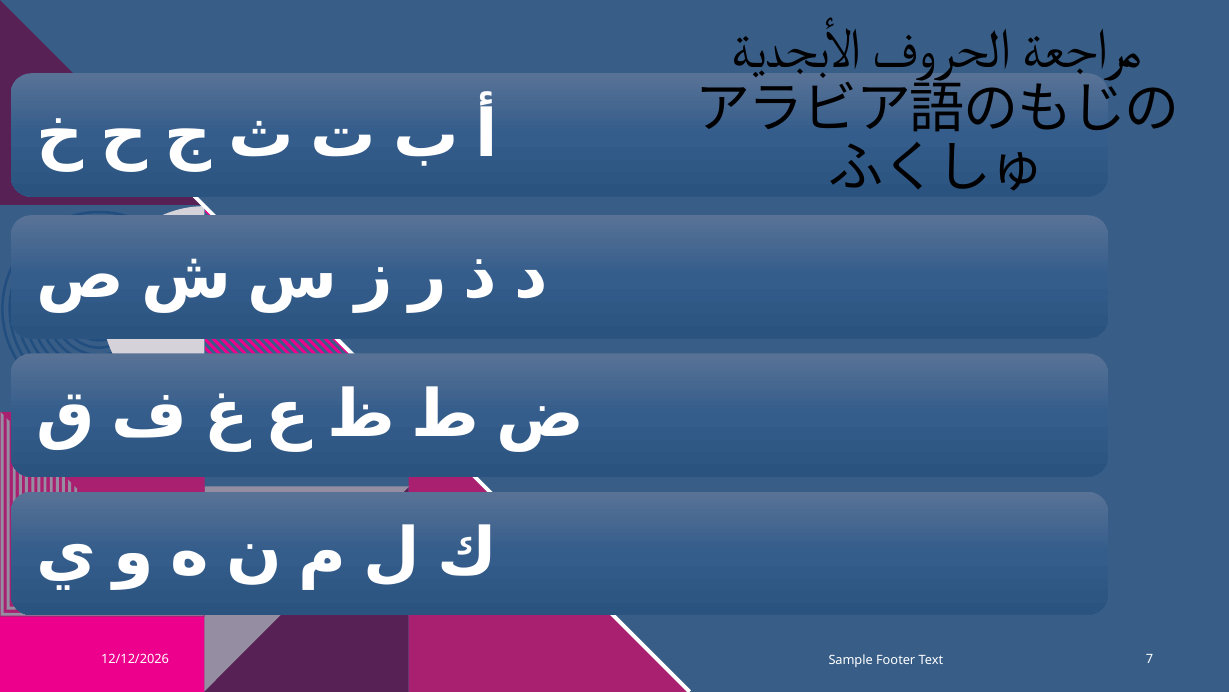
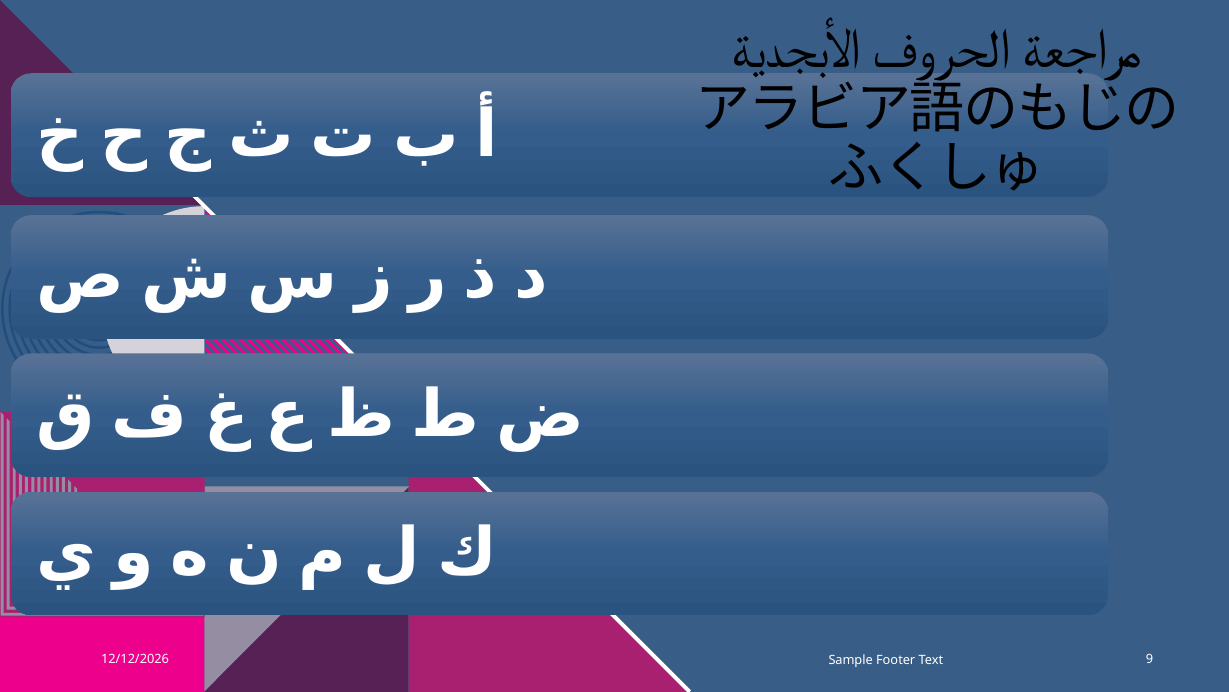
7: 7 -> 9 (1150, 659)
